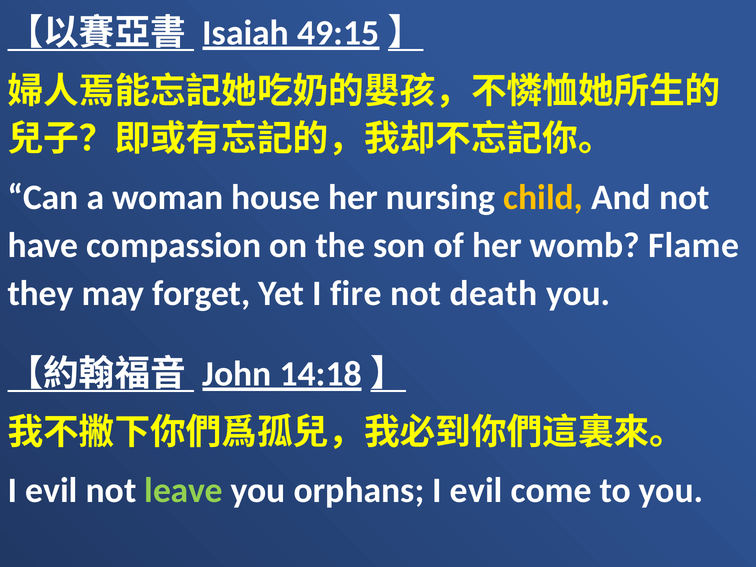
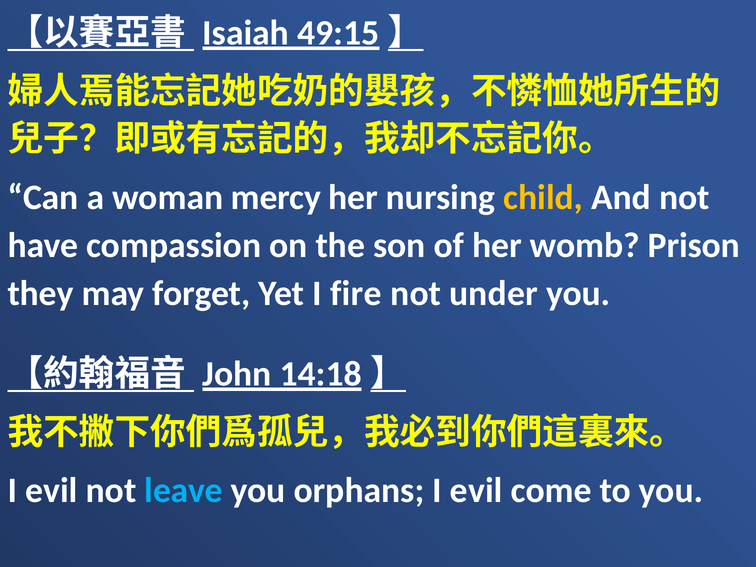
house: house -> mercy (276, 198)
Flame: Flame -> Prison (694, 246)
death: death -> under (493, 294)
leave colour: light green -> light blue (184, 491)
